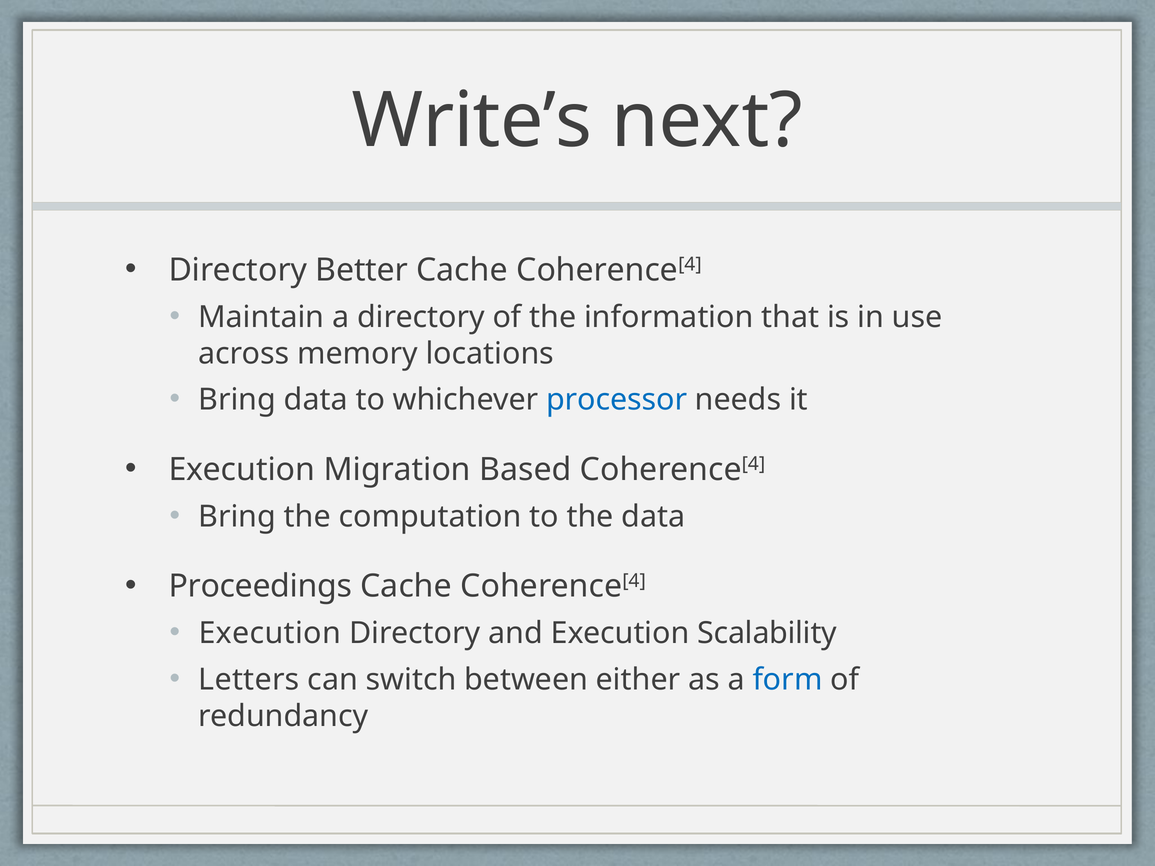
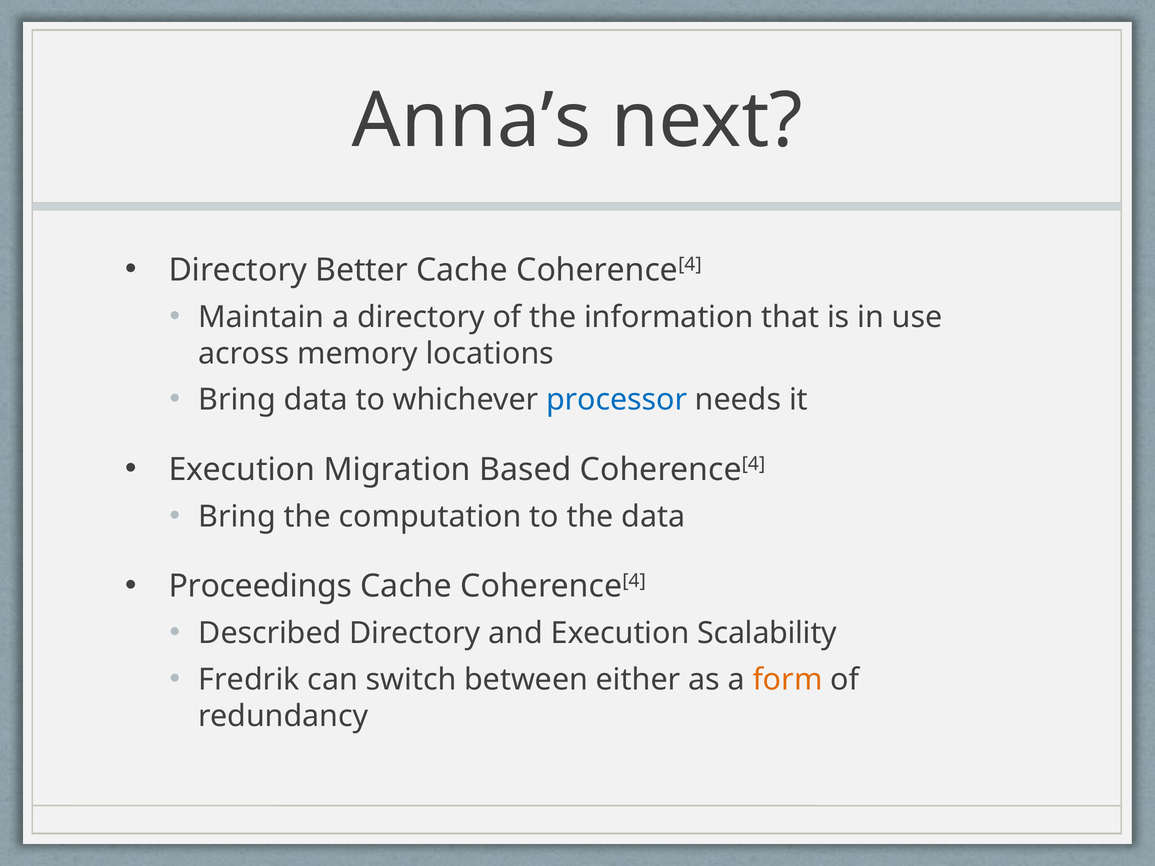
Write’s: Write’s -> Anna’s (472, 121)
Execution: Execution -> Described (270, 634)
Letters: Letters -> Fredrik (249, 680)
form colour: blue -> orange (788, 680)
